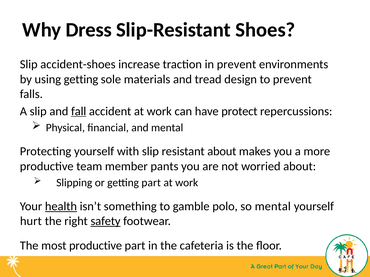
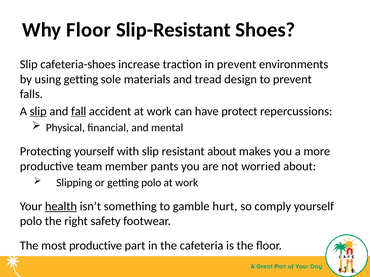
Why Dress: Dress -> Floor (88, 30)
accident-shoes: accident-shoes -> cafeteria-shoes (78, 65)
slip underline: none -> present (38, 111)
getting part: part -> polo (151, 183)
polo: polo -> hurt (225, 207)
so mental: mental -> comply (273, 207)
hurt: hurt -> polo (31, 222)
safety underline: present -> none (106, 222)
